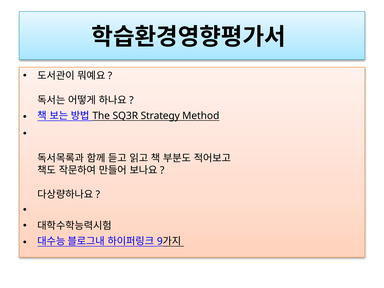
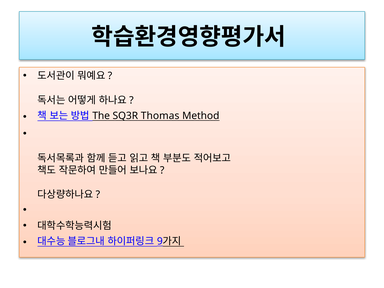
Strategy: Strategy -> Thomas (160, 116)
